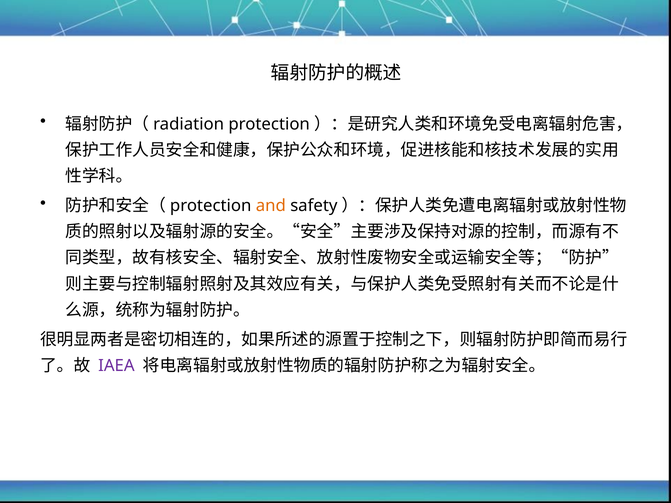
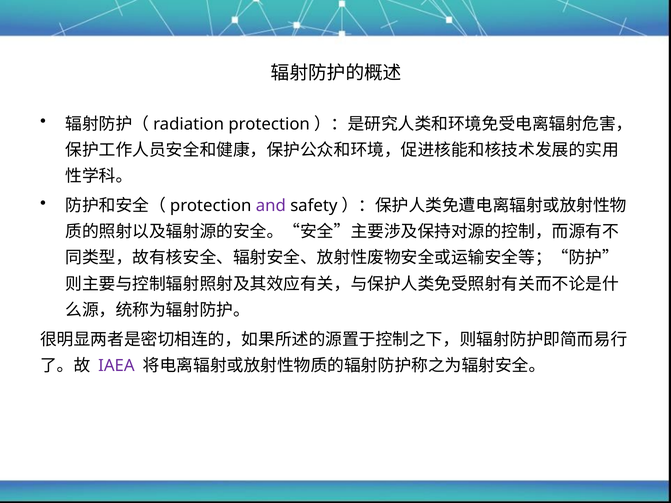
and colour: orange -> purple (271, 206)
